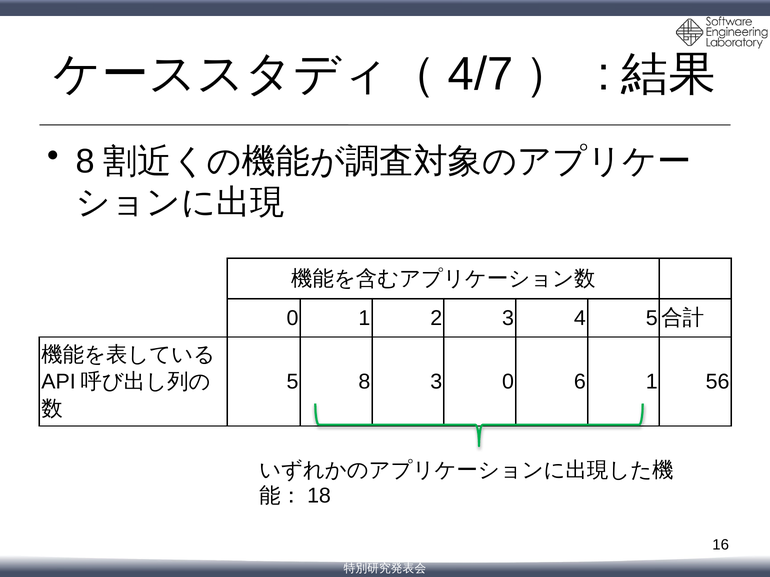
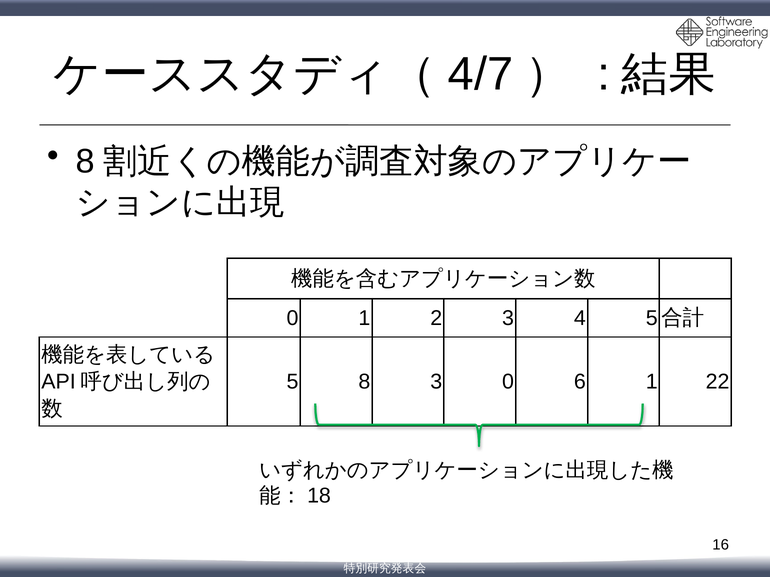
56: 56 -> 22 (718, 382)
